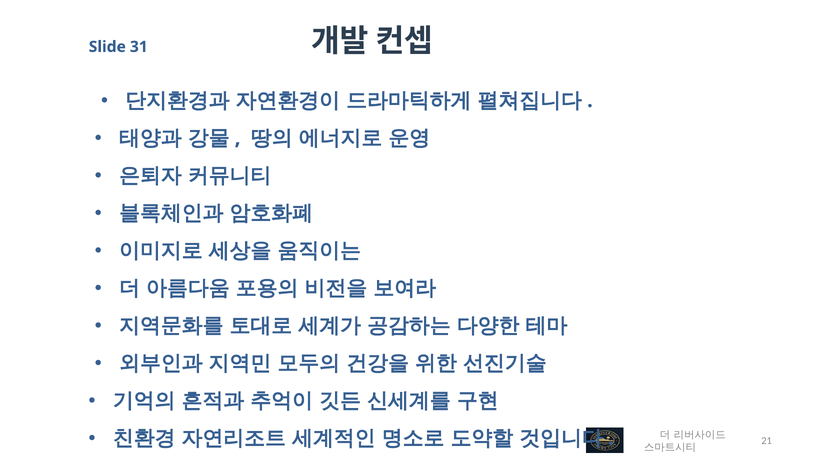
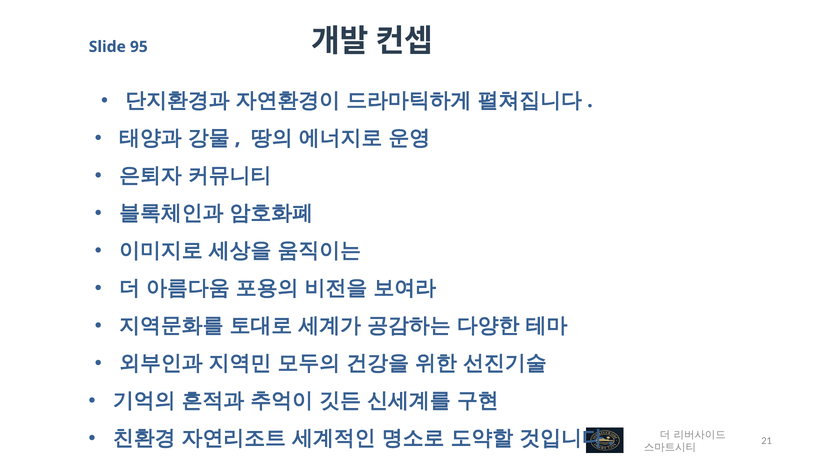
31: 31 -> 95 (139, 47)
